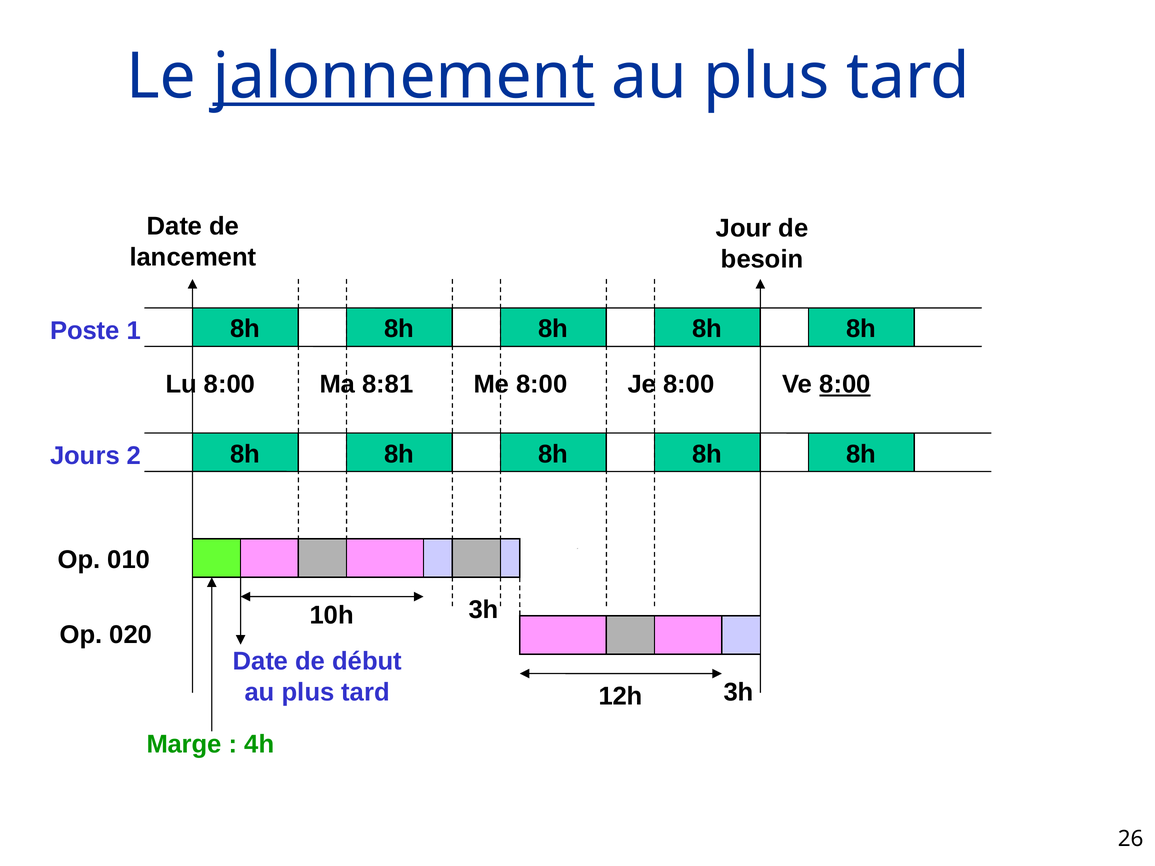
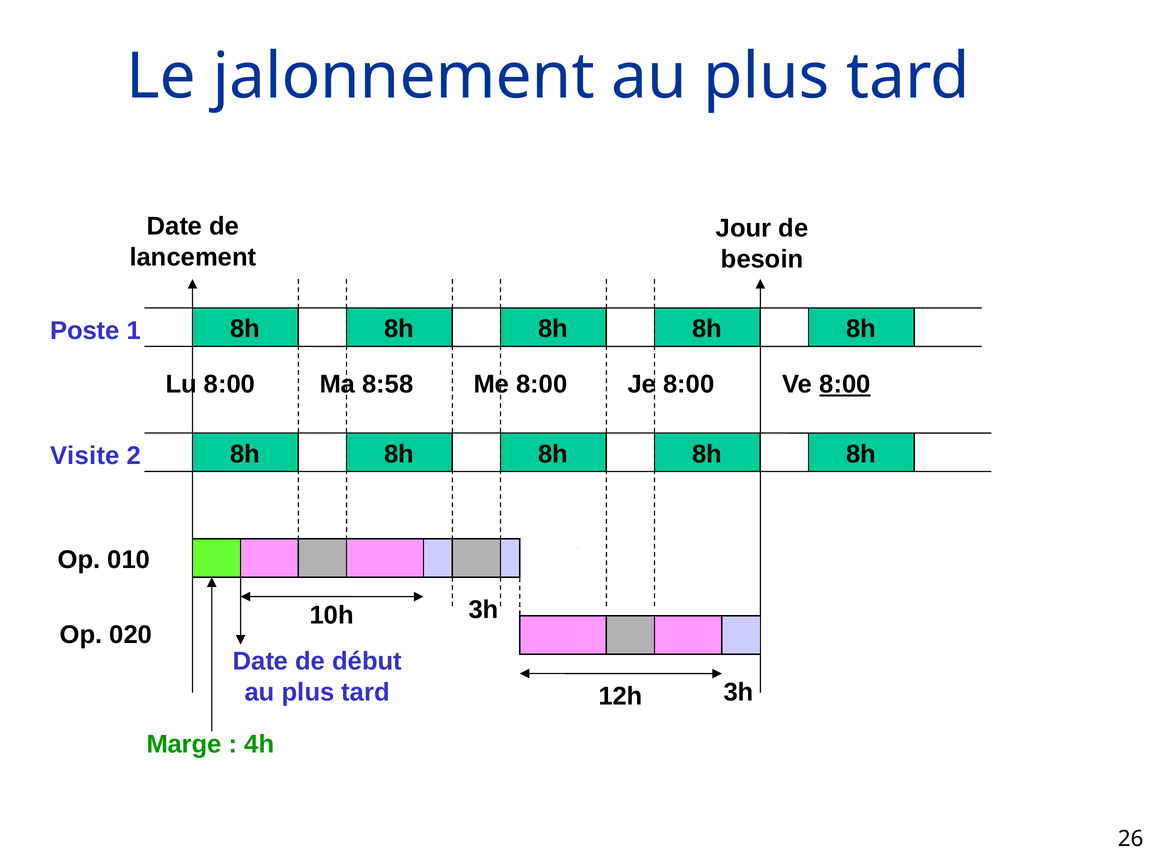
jalonnement underline: present -> none (404, 77)
8:81: 8:81 -> 8:58 (388, 385)
Jours: Jours -> Visite (85, 456)
